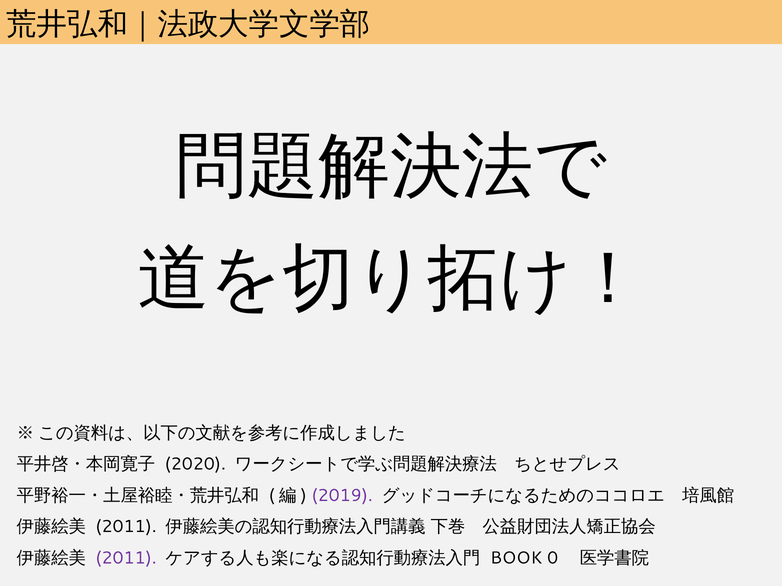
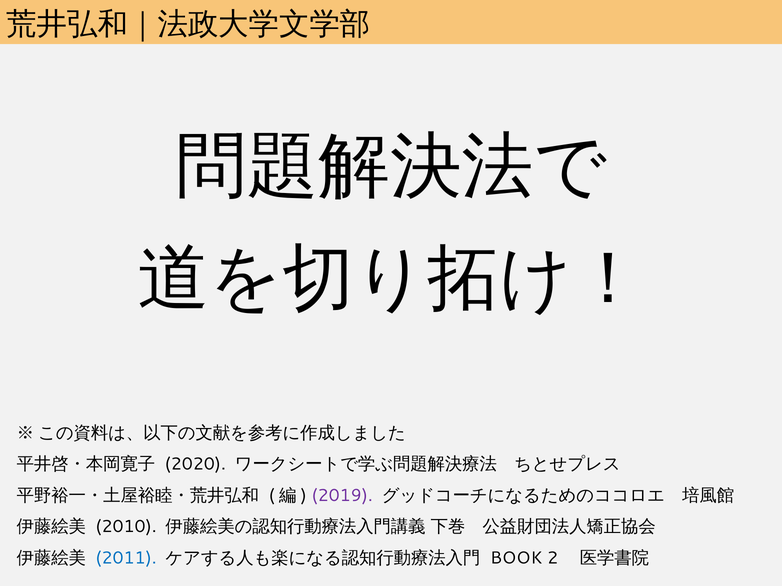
2011: 2011 -> 2010 (126, 527)
2011 colour: purple -> blue (126, 558)
0: 0 -> 2 (553, 558)
